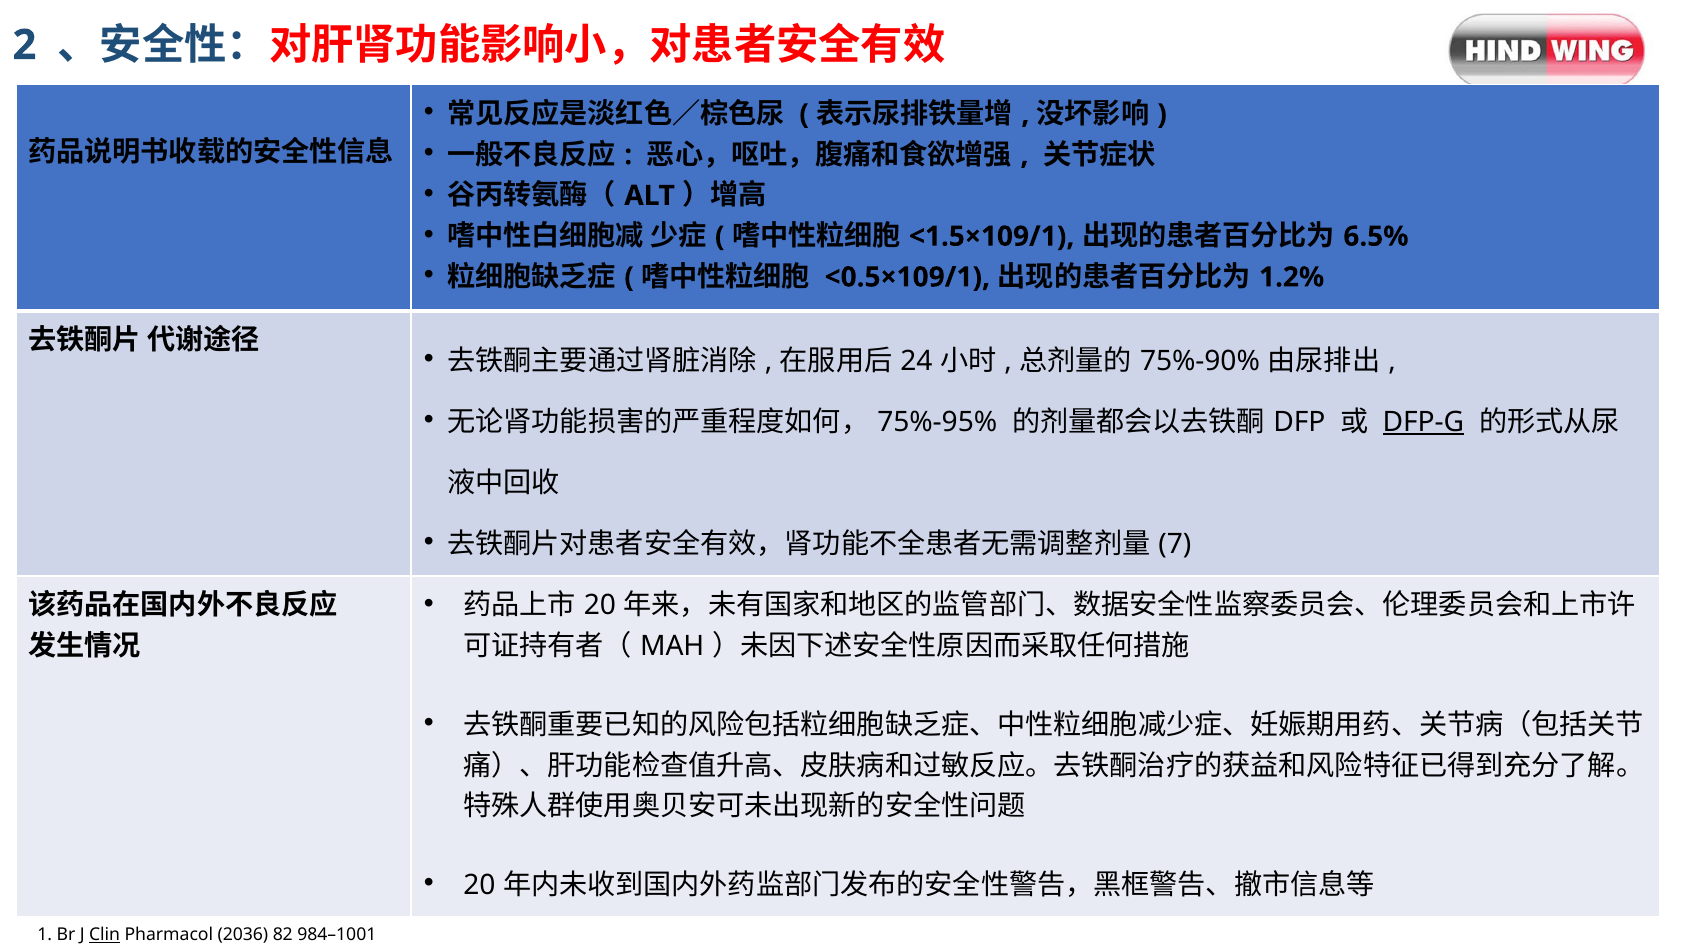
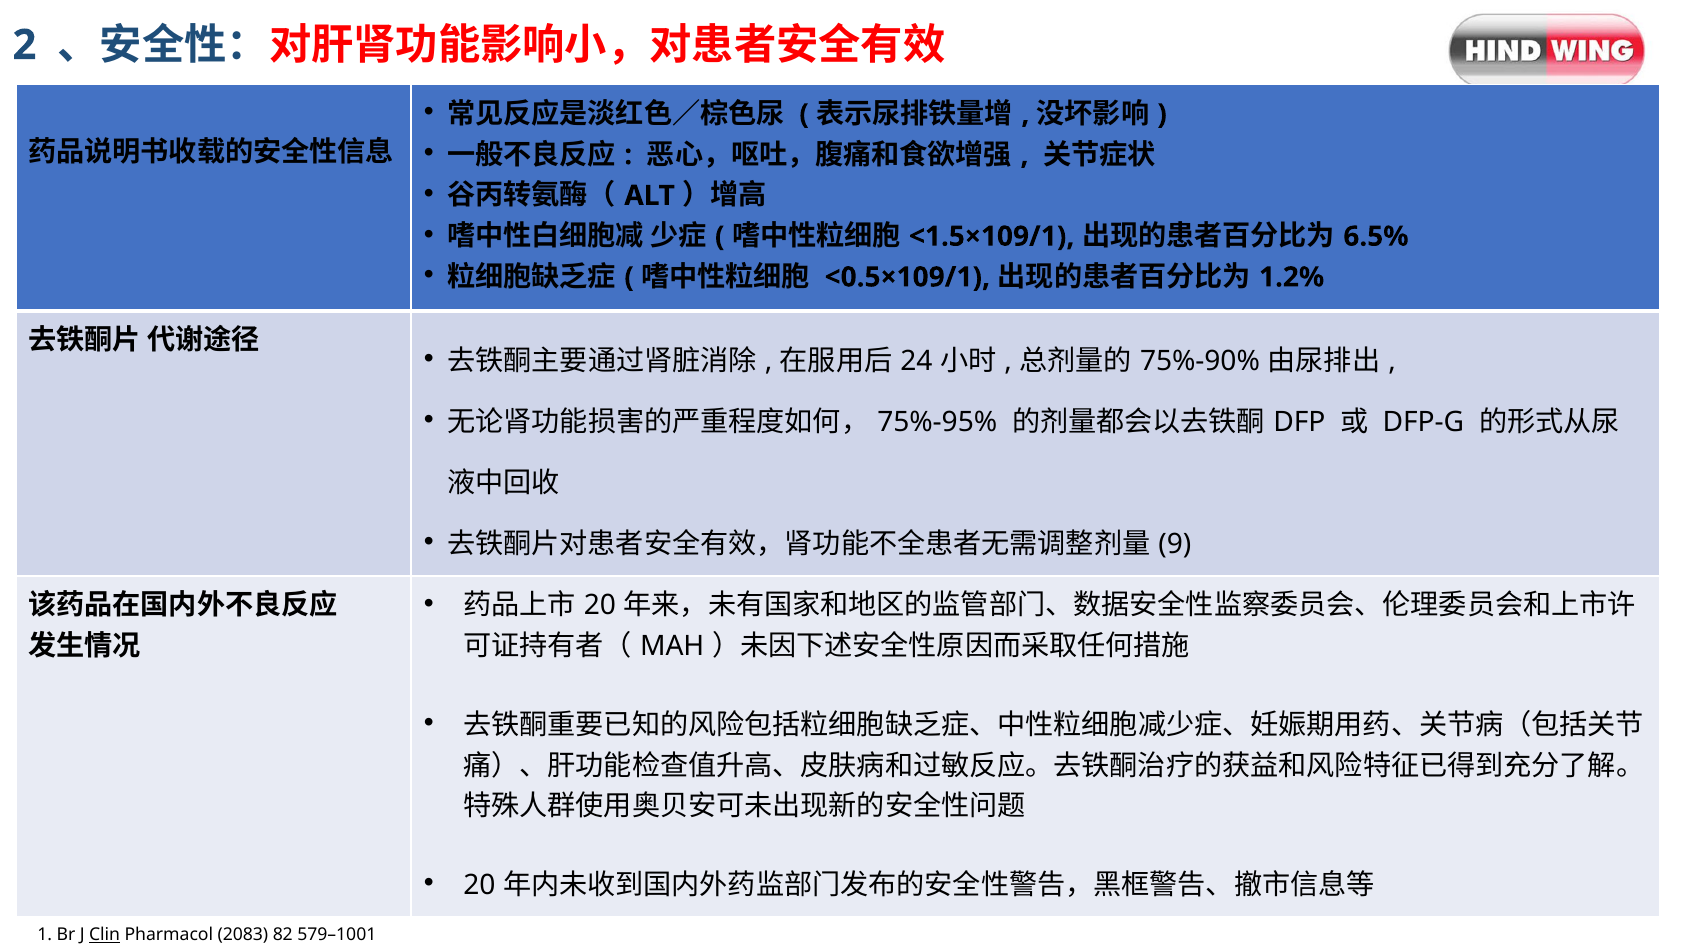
DFP-G underline: present -> none (1423, 422)
7: 7 -> 9 (1175, 544)
2036: 2036 -> 2083 (243, 935)
984–1001: 984–1001 -> 579–1001 (337, 935)
